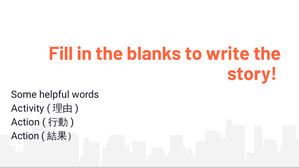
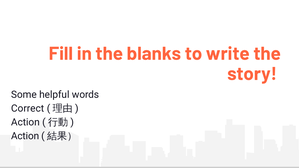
Activity: Activity -> Correct (28, 109)
